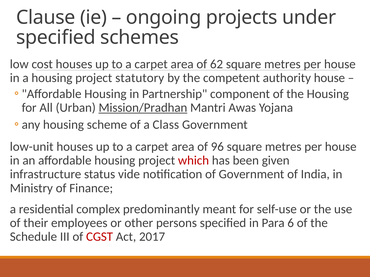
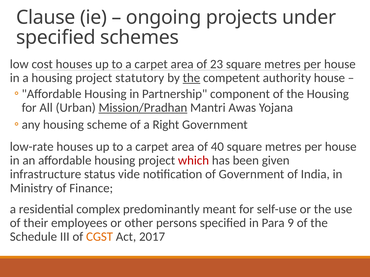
62: 62 -> 23 (217, 64)
the underline: none -> present (191, 78)
Class: Class -> Right (166, 125)
low-unit: low-unit -> low-rate (32, 147)
96: 96 -> 40 (217, 147)
6: 6 -> 9 (291, 223)
CGST colour: red -> orange (100, 237)
